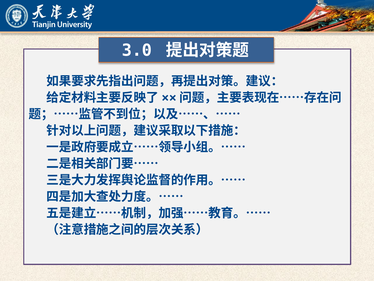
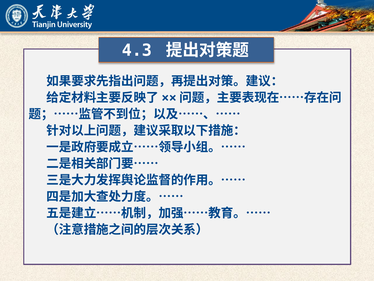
3.0: 3.0 -> 4.3 (137, 50)
